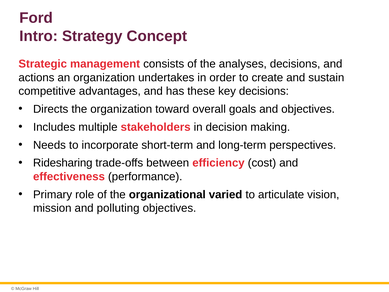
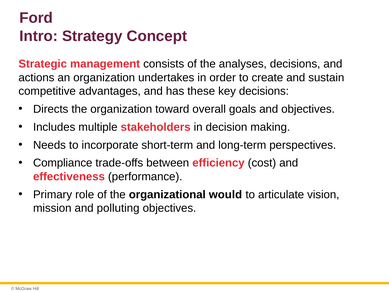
Ridesharing: Ridesharing -> Compliance (63, 163)
varied: varied -> would (225, 194)
